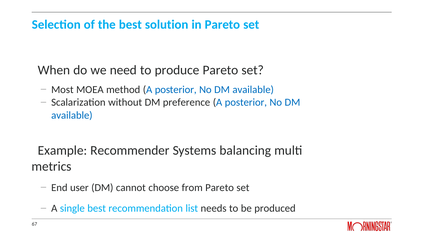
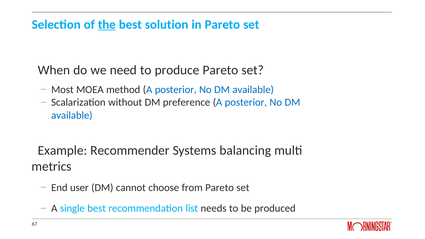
the underline: none -> present (107, 25)
